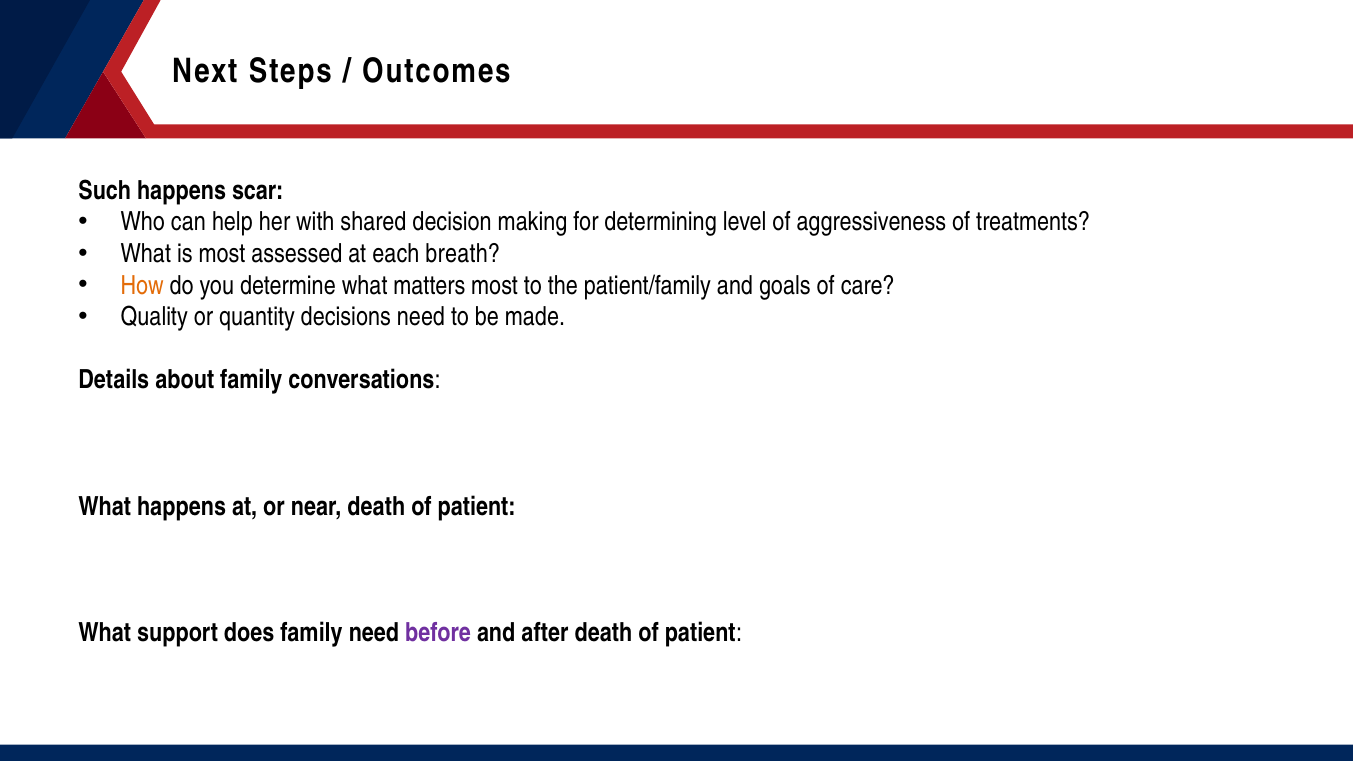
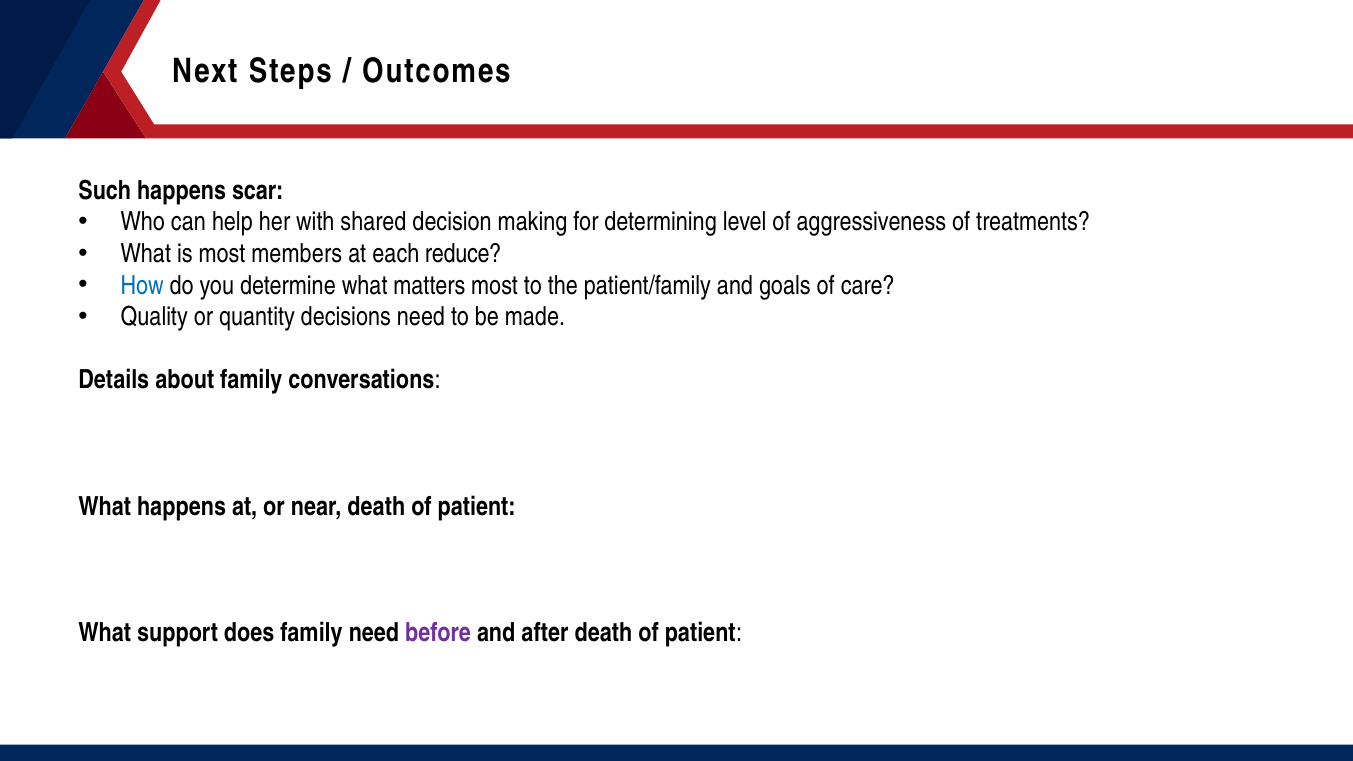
assessed: assessed -> members (297, 254)
breath: breath -> reduce (463, 254)
How colour: orange -> blue (142, 285)
